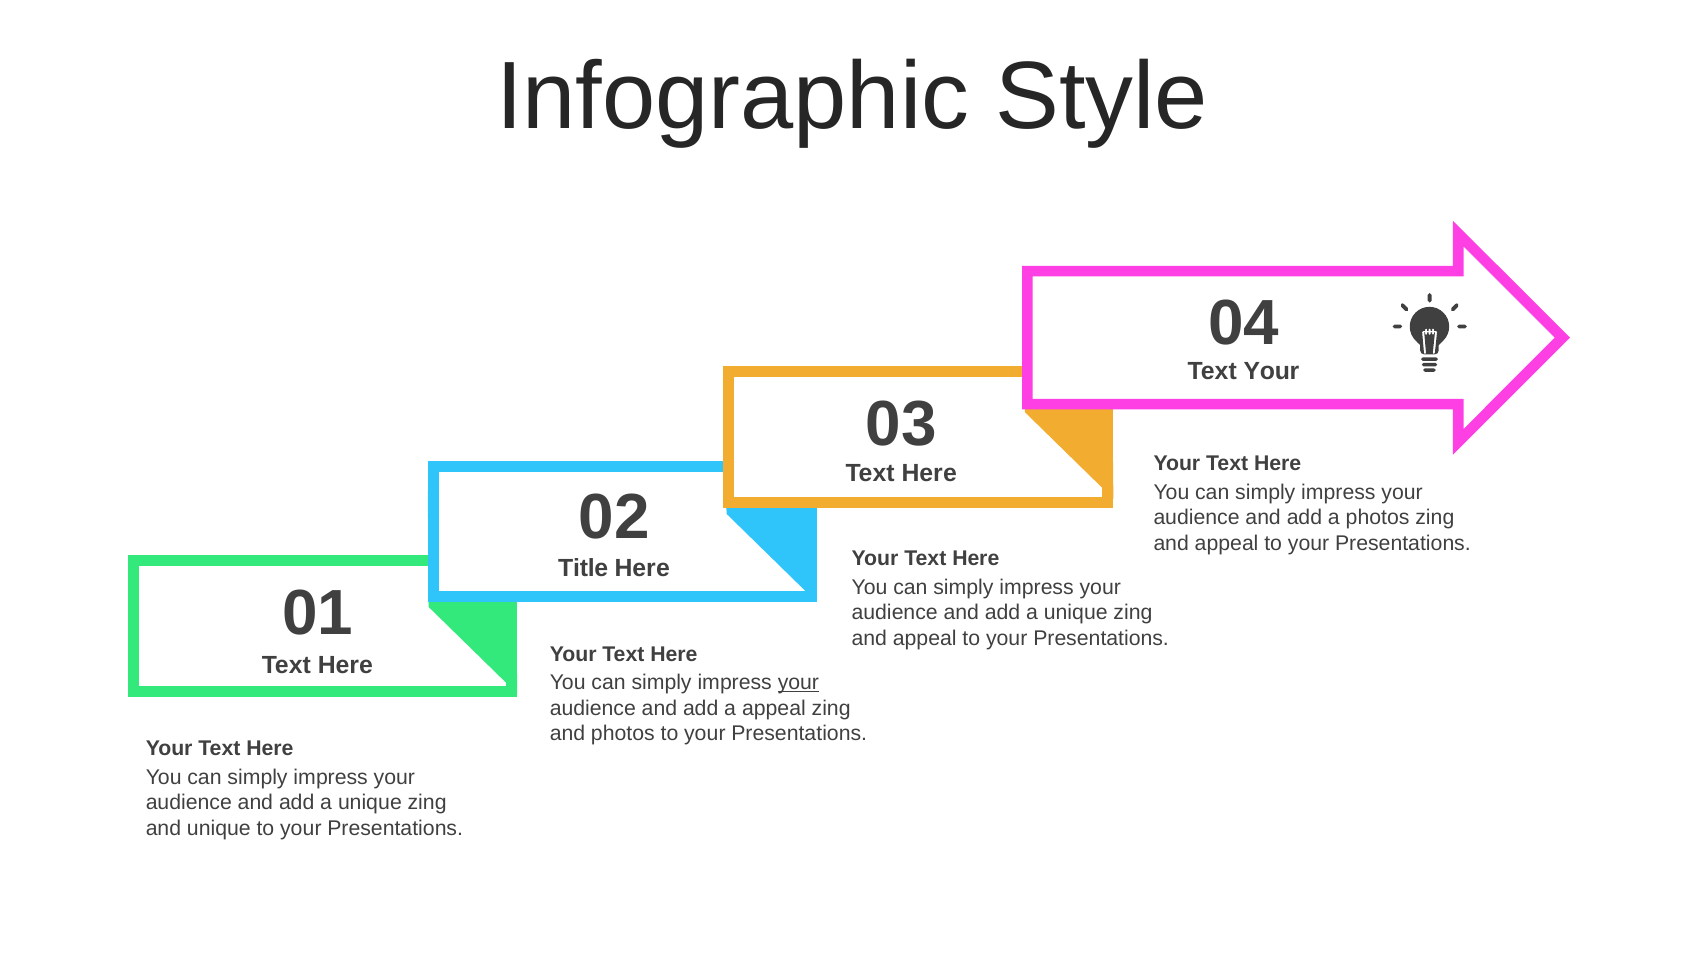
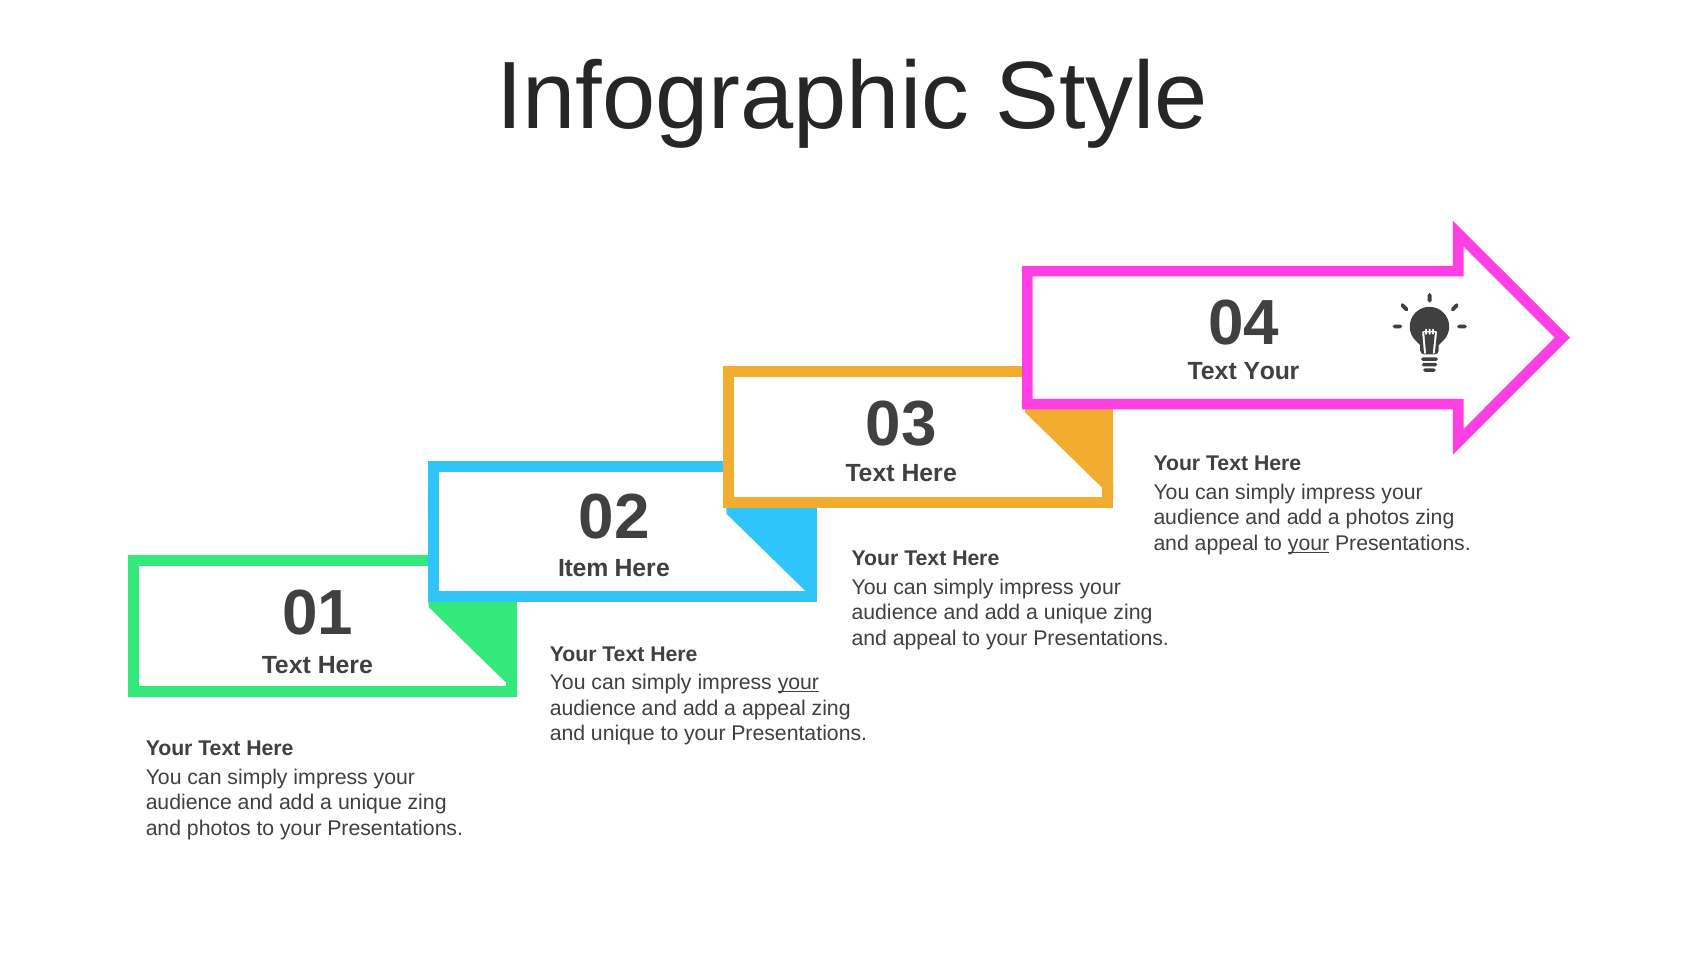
your underline: none -> present (1309, 543)
Title: Title -> Item (583, 568)
and photos: photos -> unique (623, 733)
and unique: unique -> photos (219, 828)
